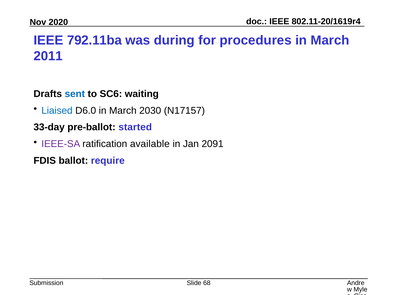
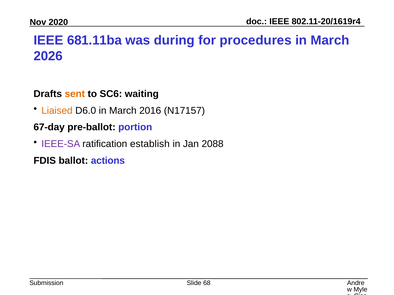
792.11ba: 792.11ba -> 681.11ba (94, 40)
2011: 2011 -> 2026 (48, 56)
sent colour: blue -> orange (75, 94)
Liaised colour: blue -> orange (57, 111)
2030: 2030 -> 2016 (150, 111)
33-day: 33-day -> 67-day (49, 127)
started: started -> portion (135, 127)
available: available -> establish (150, 144)
2091: 2091 -> 2088 (213, 144)
require: require -> actions (108, 161)
